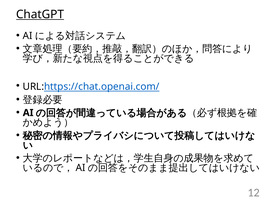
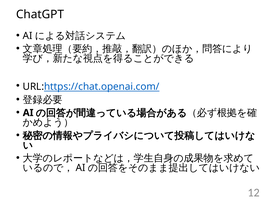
ChatGPT underline: present -> none (40, 14)
